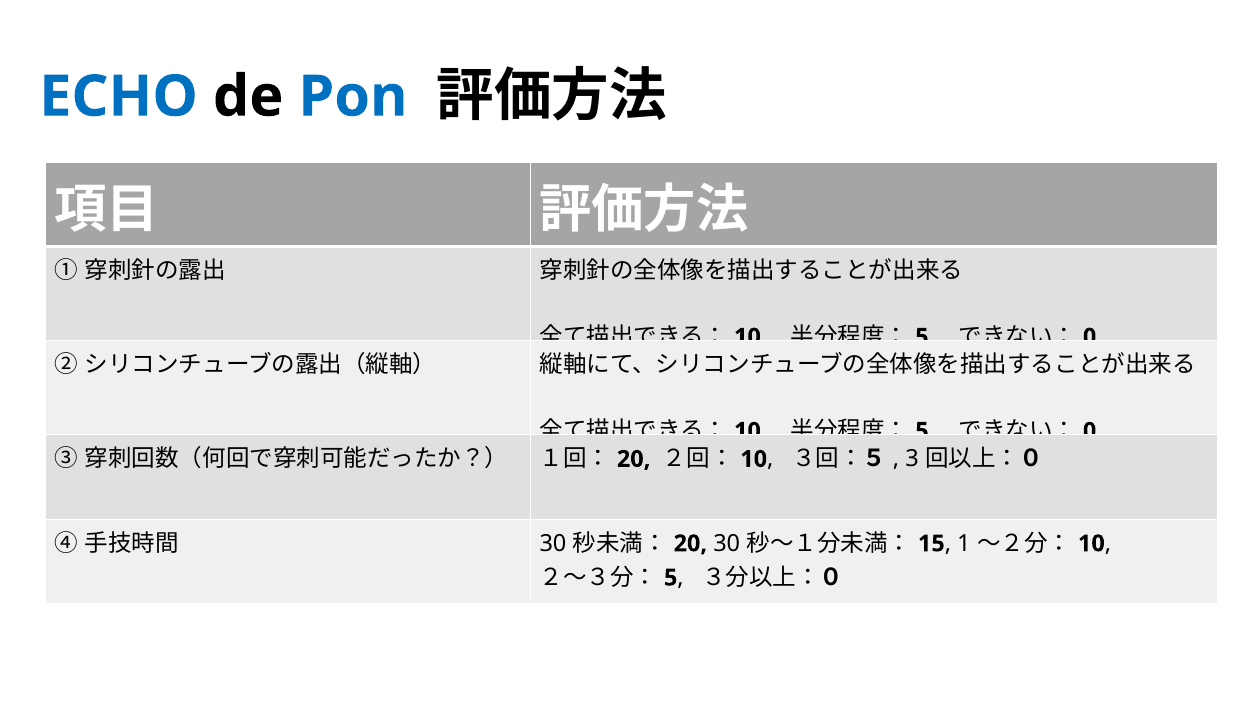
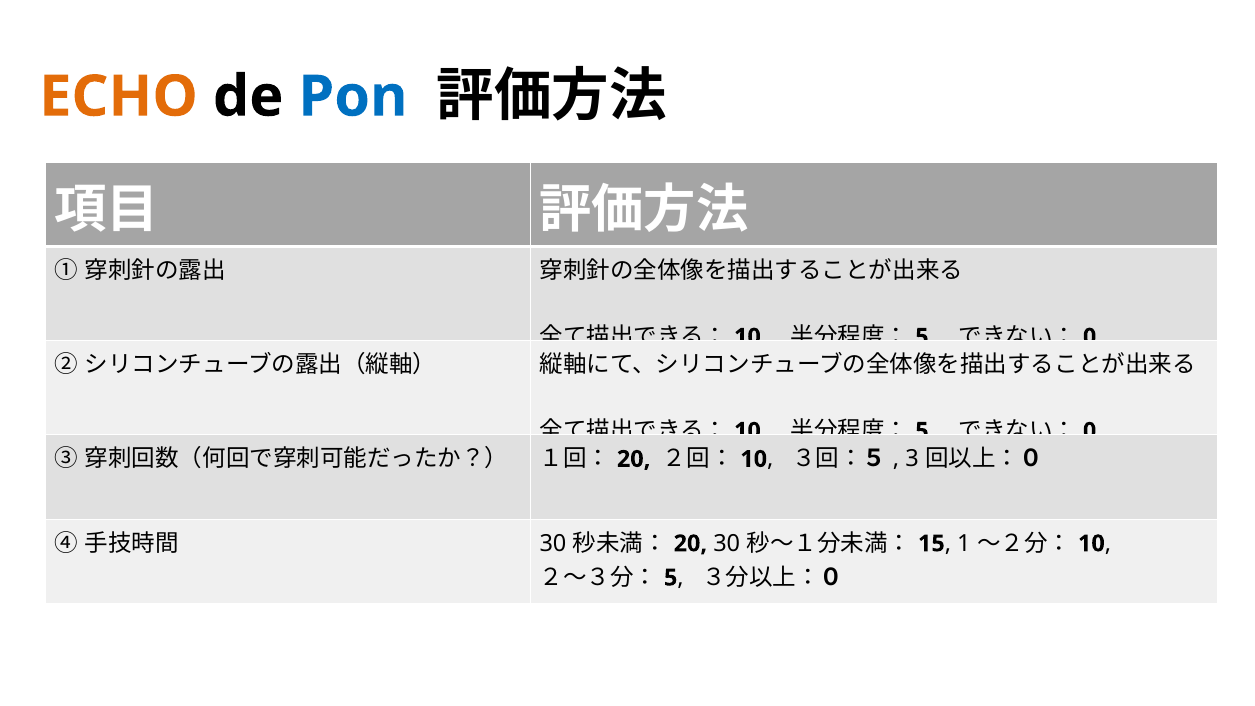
ECHO colour: blue -> orange (119, 97)
